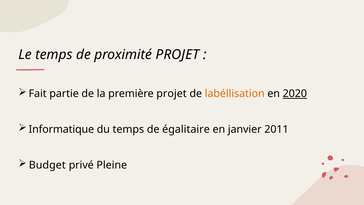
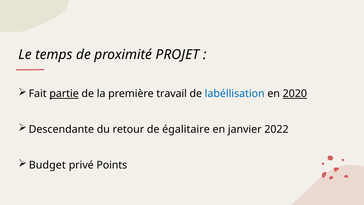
partie underline: none -> present (64, 94)
première projet: projet -> travail (172, 94)
labéllisation colour: orange -> blue (235, 94)
Informatique: Informatique -> Descendante (61, 129)
du temps: temps -> retour (128, 129)
2011: 2011 -> 2022 (276, 129)
Pleine: Pleine -> Points (112, 165)
